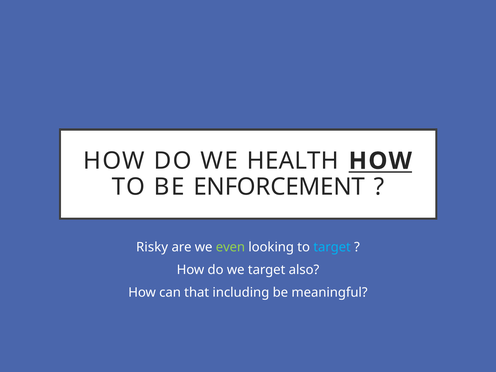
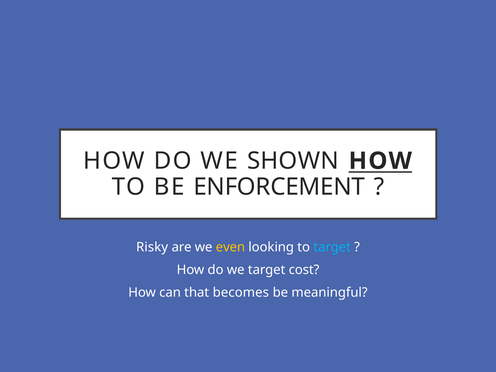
HEALTH: HEALTH -> SHOWN (293, 161)
even colour: light green -> yellow (230, 247)
also: also -> cost (304, 270)
including: including -> becomes (241, 293)
